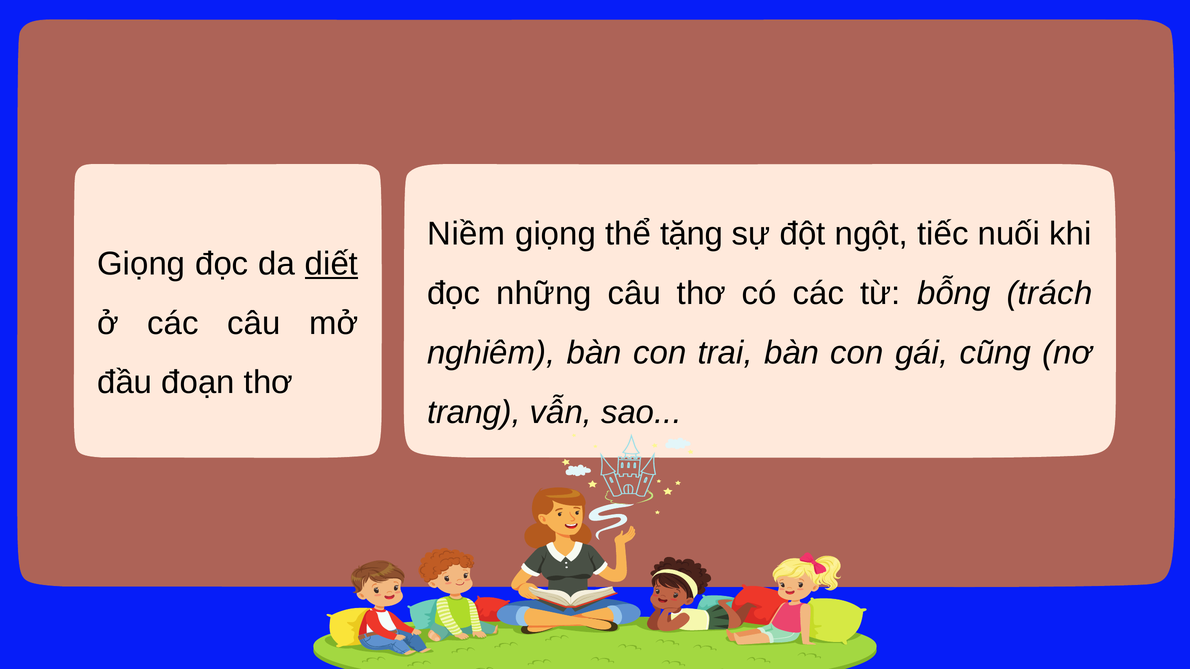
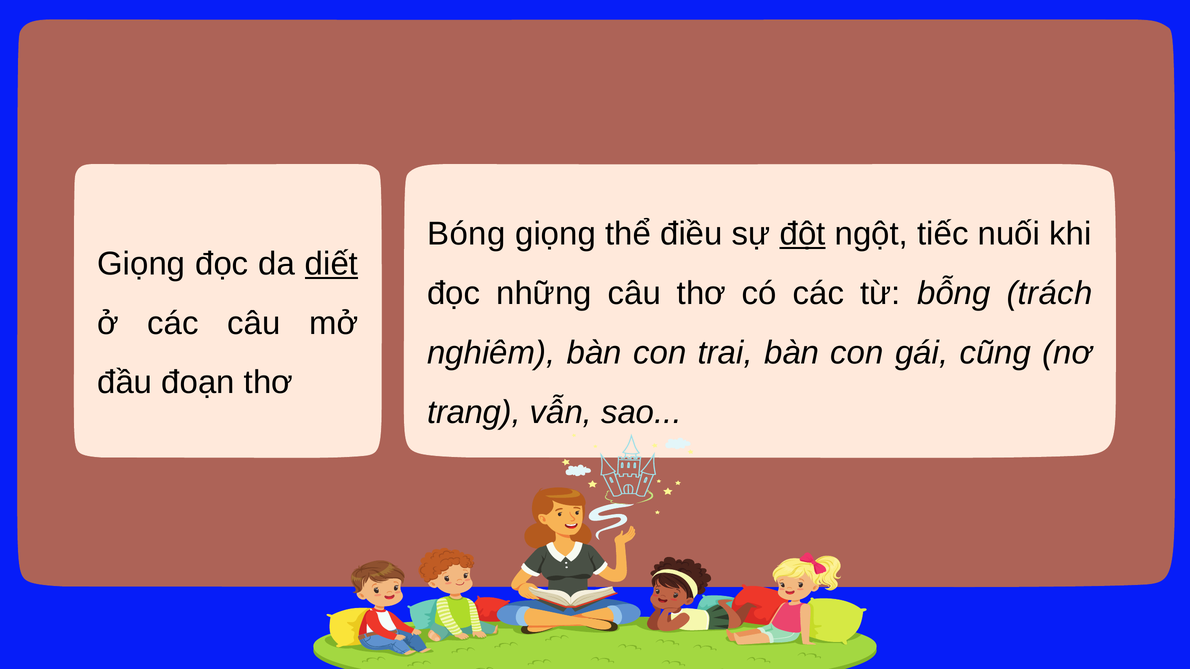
Niềm: Niềm -> Bóng (466, 234)
tặng: tặng -> điều (691, 234)
đột underline: none -> present (803, 234)
